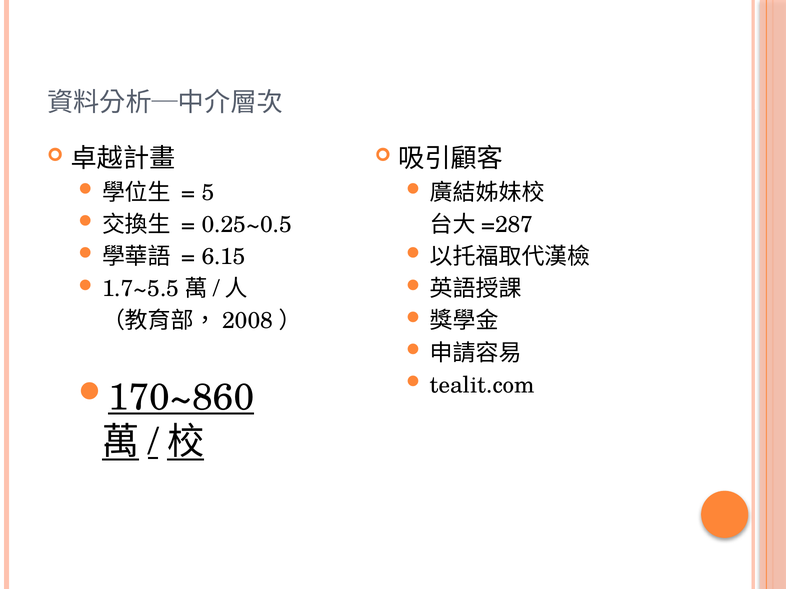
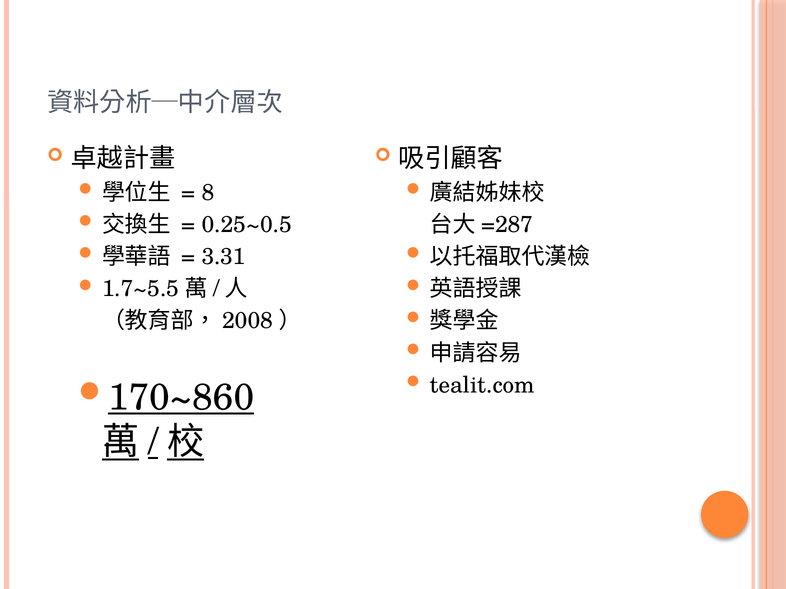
5: 5 -> 8 (208, 193)
6.15: 6.15 -> 3.31 (224, 257)
